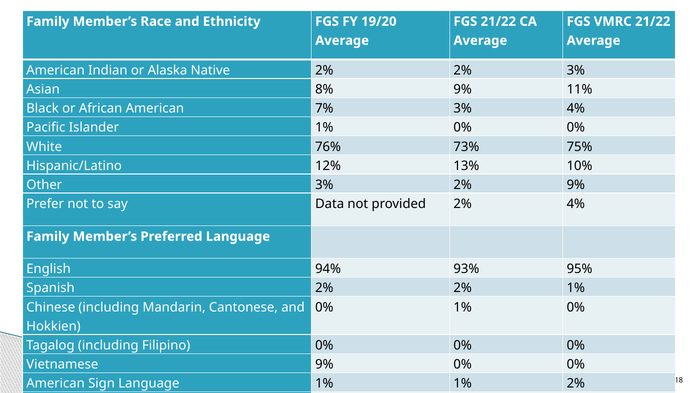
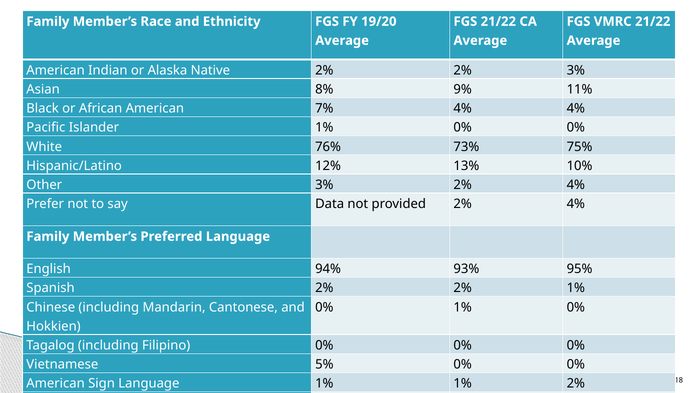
7% 3%: 3% -> 4% (463, 108)
3% 2% 9%: 9% -> 4% (576, 185)
Vietnamese 9%: 9% -> 5% (324, 364)
